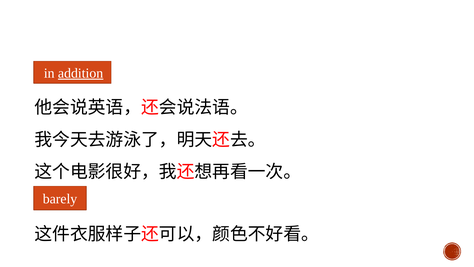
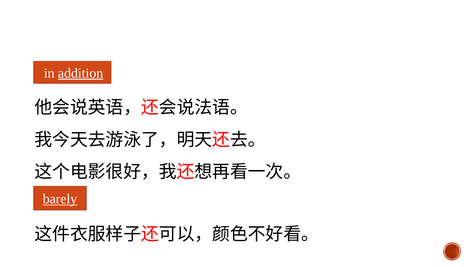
barely underline: none -> present (60, 199)
